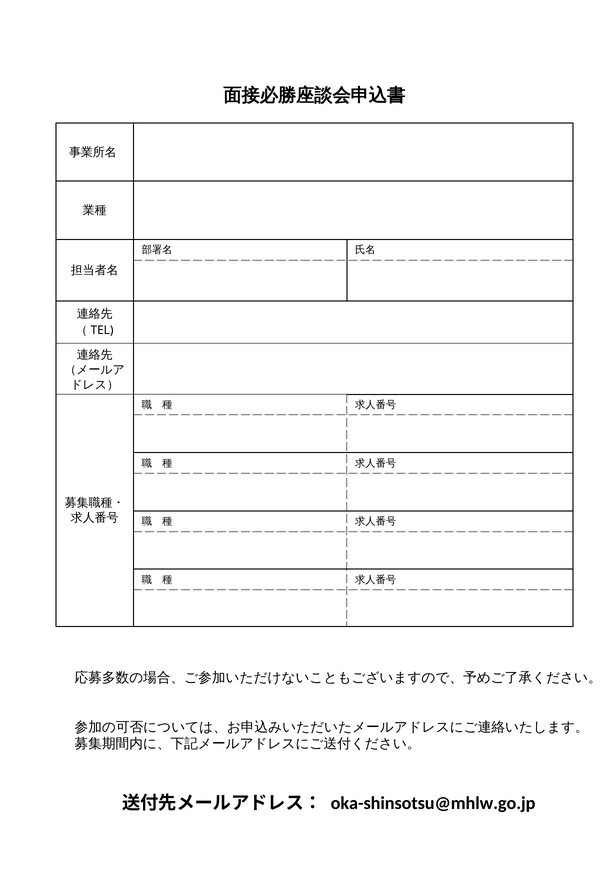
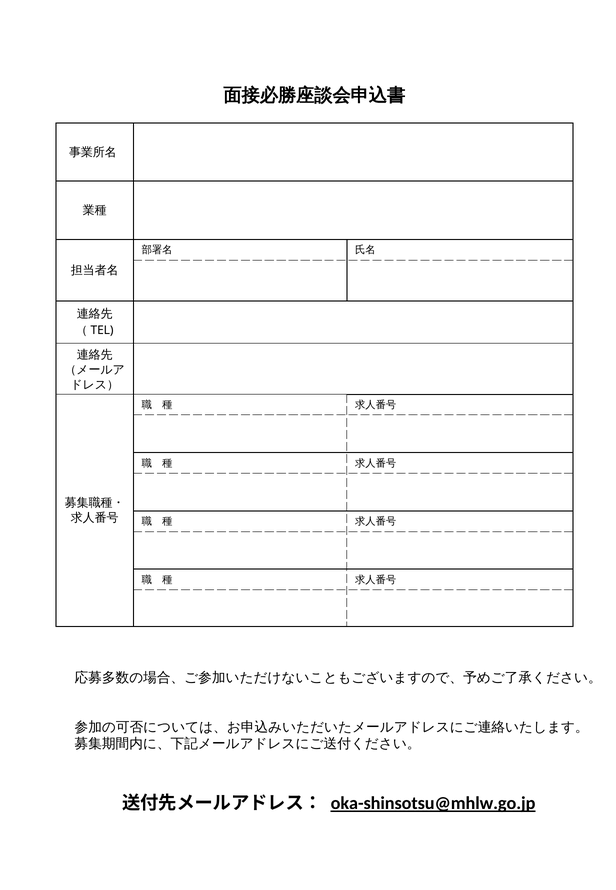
oka-shinsotsu@mhlw.go.jp underline: none -> present (433, 803)
